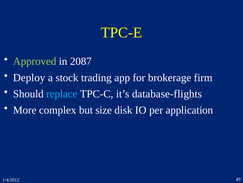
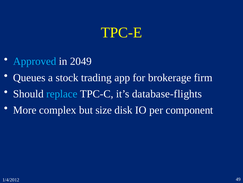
Approved colour: light green -> light blue (35, 61)
2087: 2087 -> 2049 (81, 61)
Deploy: Deploy -> Queues (29, 77)
application: application -> component (189, 110)
